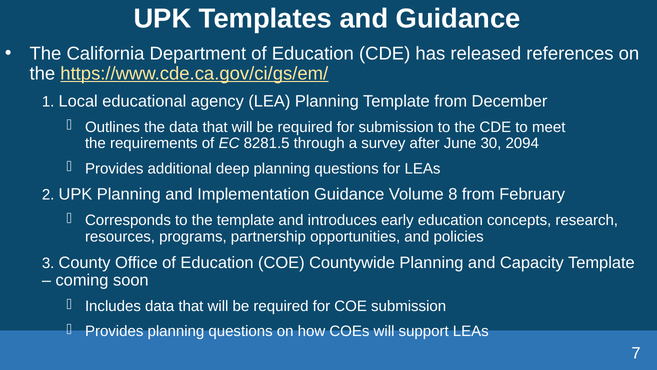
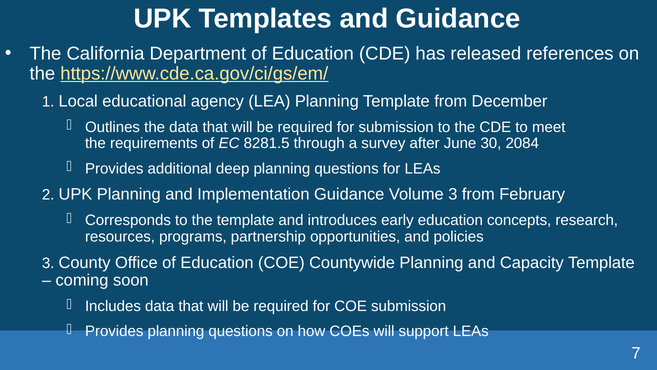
2094: 2094 -> 2084 (522, 143)
Volume 8: 8 -> 3 (453, 194)
